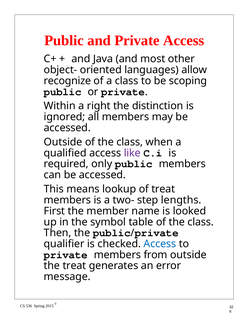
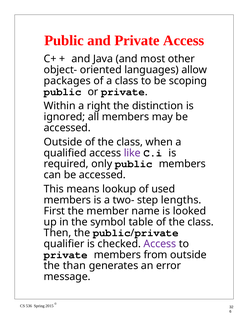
recognize: recognize -> packages (67, 81)
of treat: treat -> used (163, 189)
Access colour: blue -> purple (160, 244)
the treat: treat -> than (74, 266)
